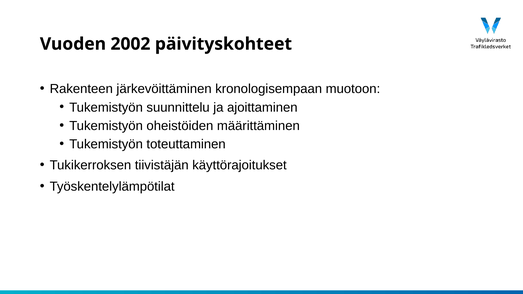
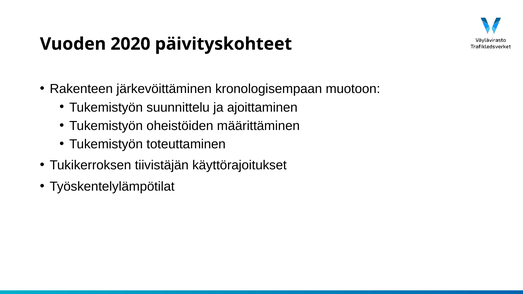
2002: 2002 -> 2020 (130, 44)
